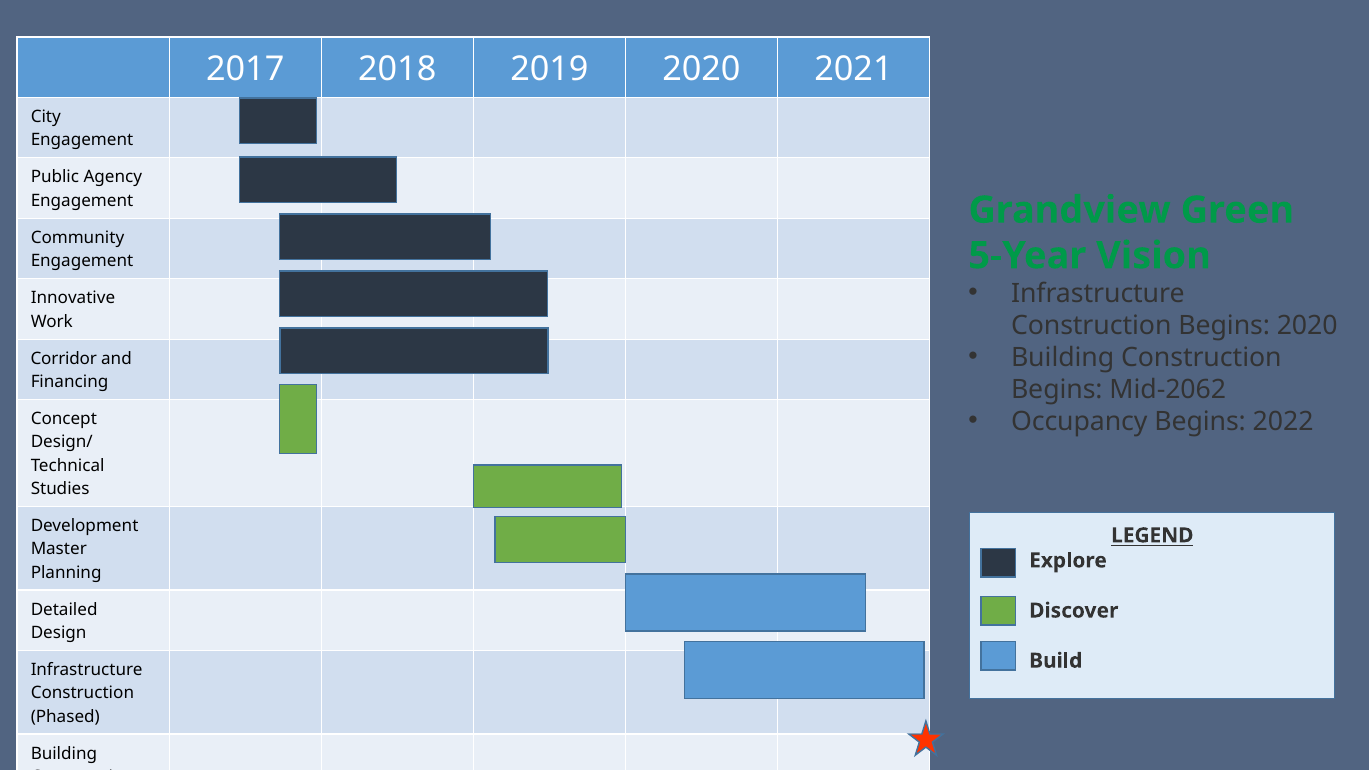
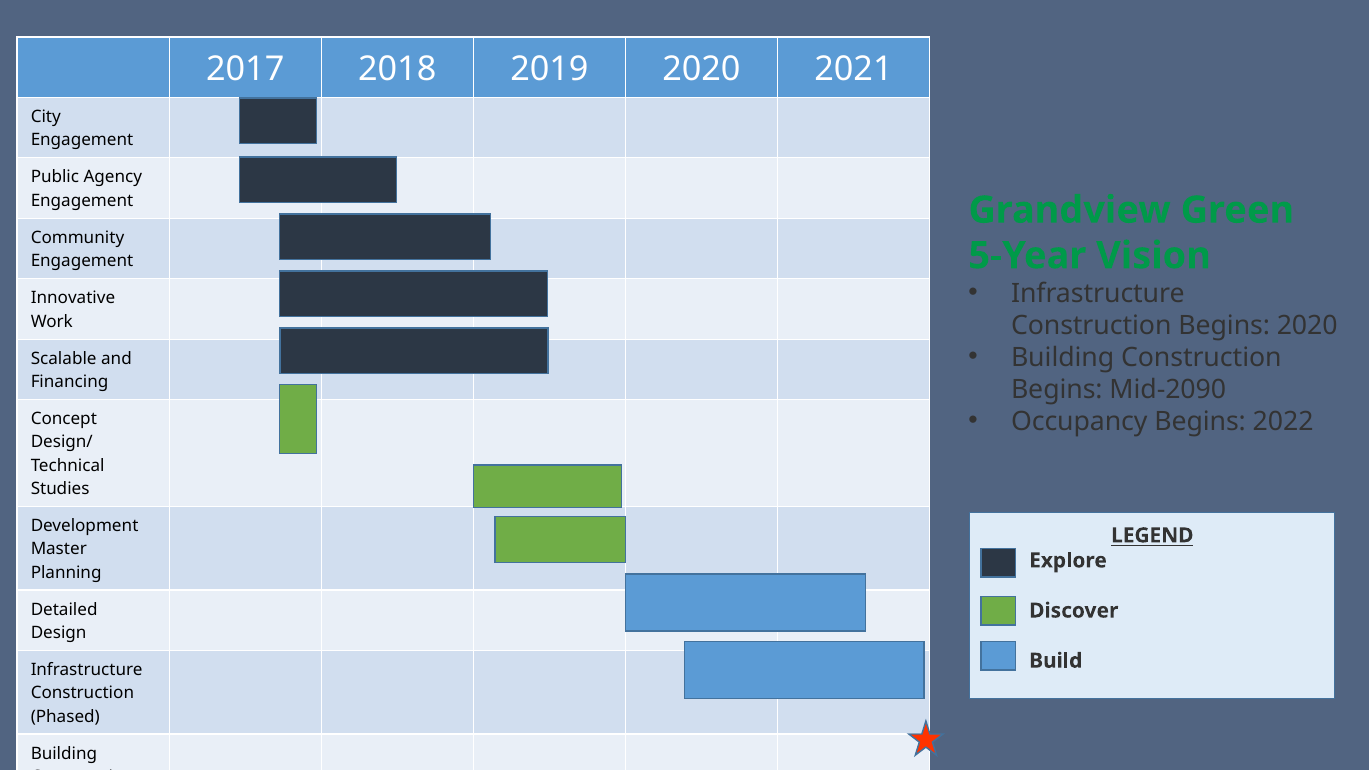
Corridor: Corridor -> Scalable (64, 359)
Mid-2062: Mid-2062 -> Mid-2090 (1168, 389)
